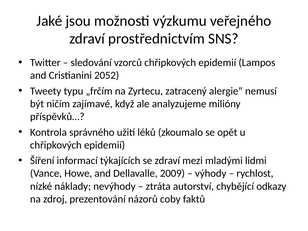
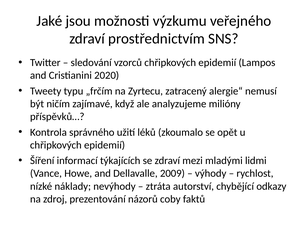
2052: 2052 -> 2020 (107, 75)
